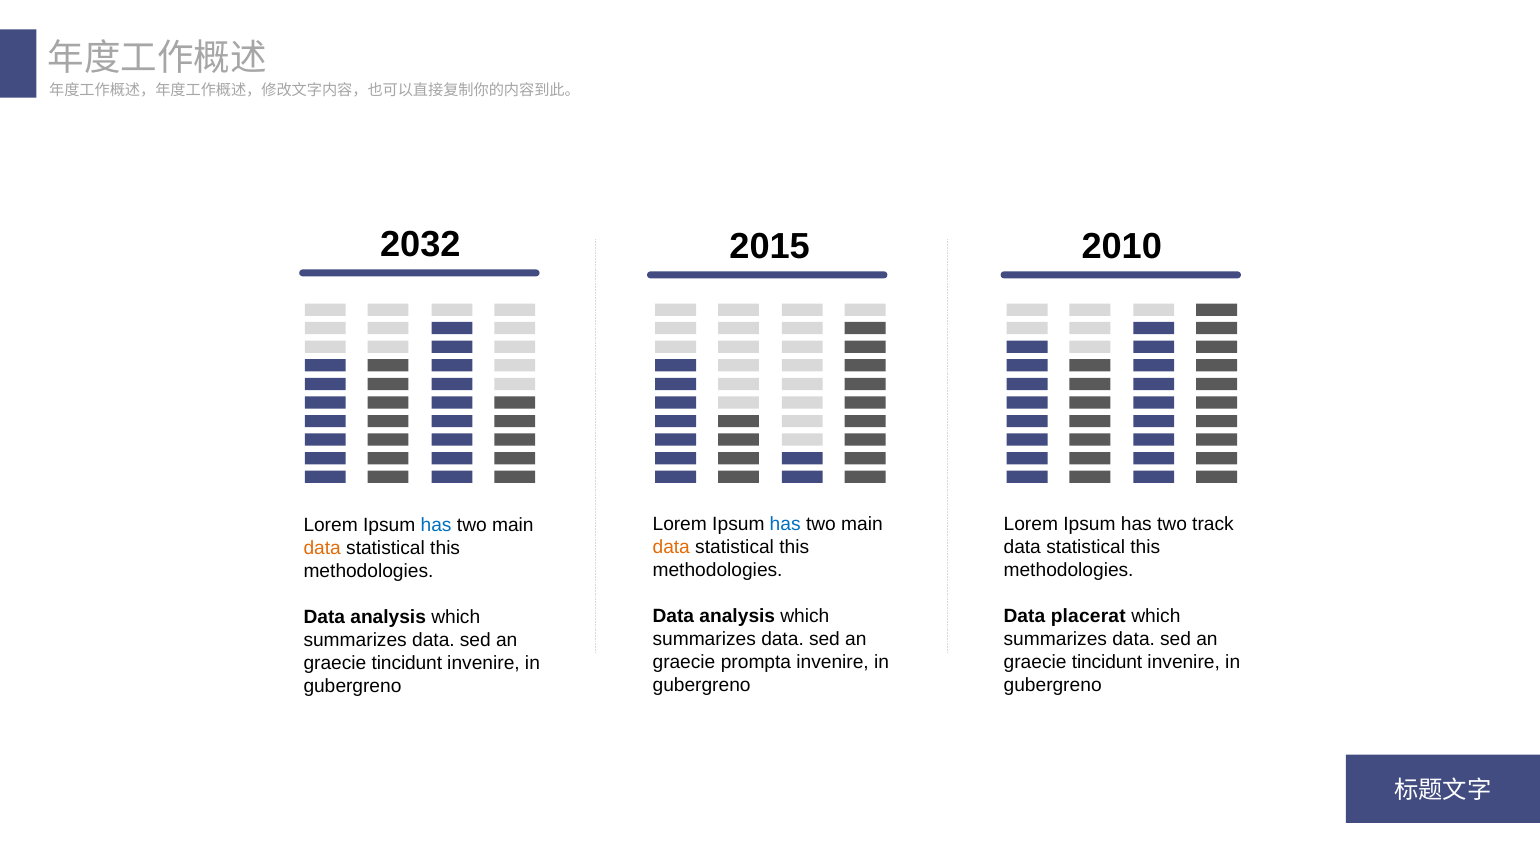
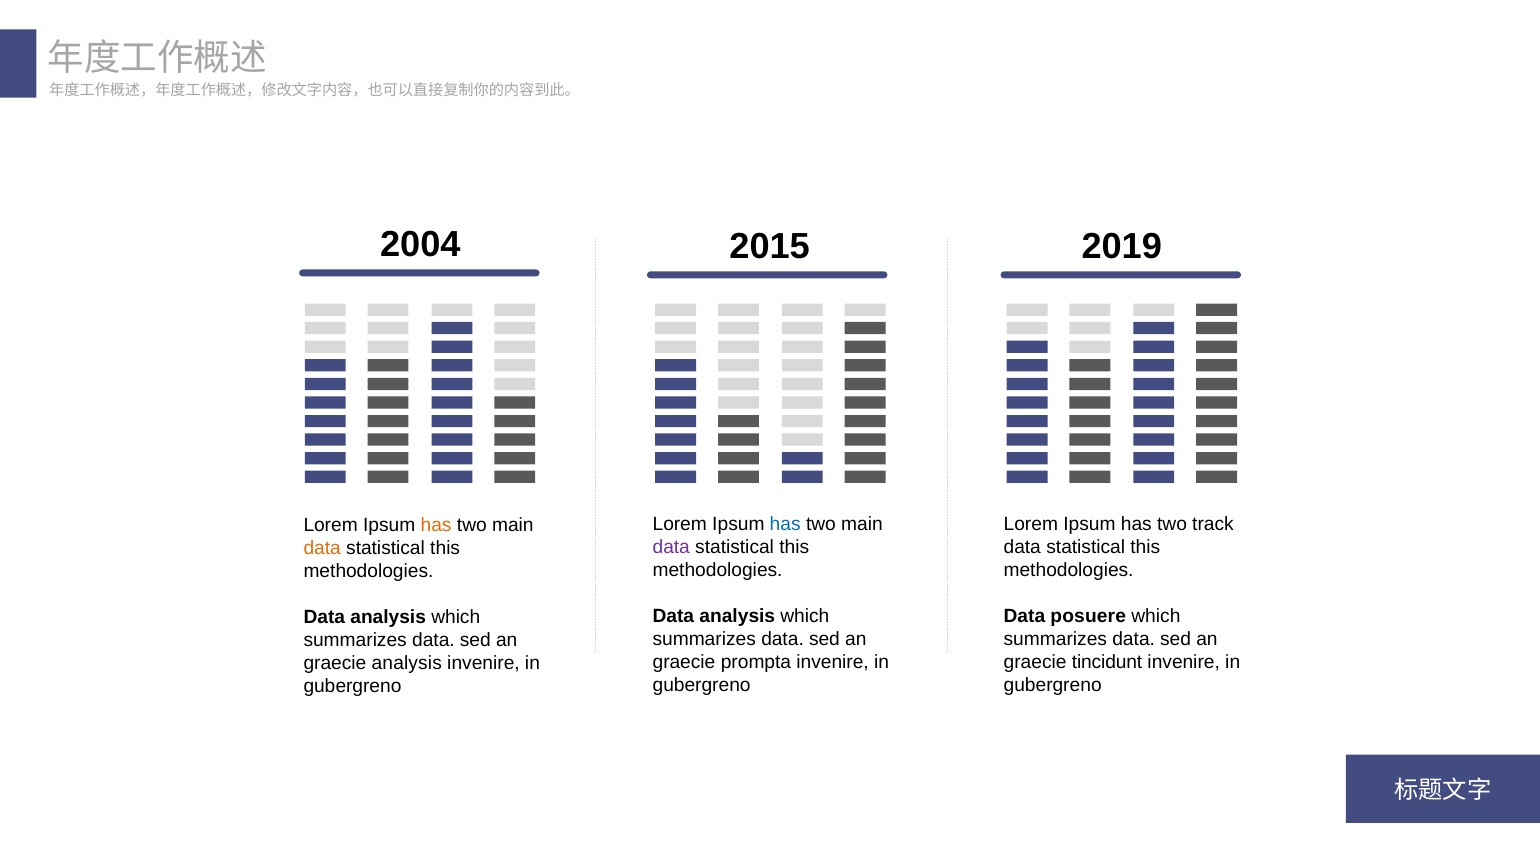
2032: 2032 -> 2004 (420, 245)
2010: 2010 -> 2019 (1122, 247)
has colour: blue -> orange (436, 525)
data colour: orange -> purple (671, 547)
placerat: placerat -> posuere (1088, 616)
tincidunt: tincidunt -> analysis (407, 664)
